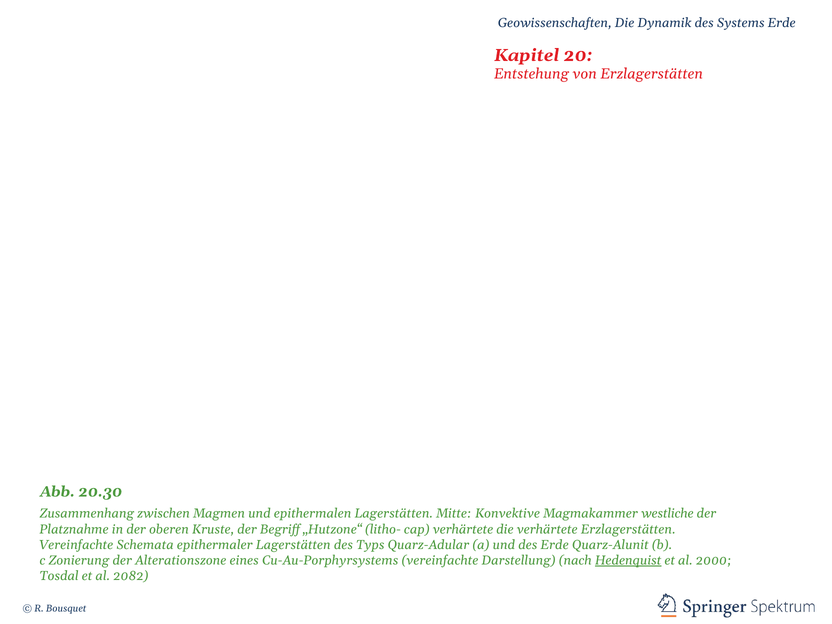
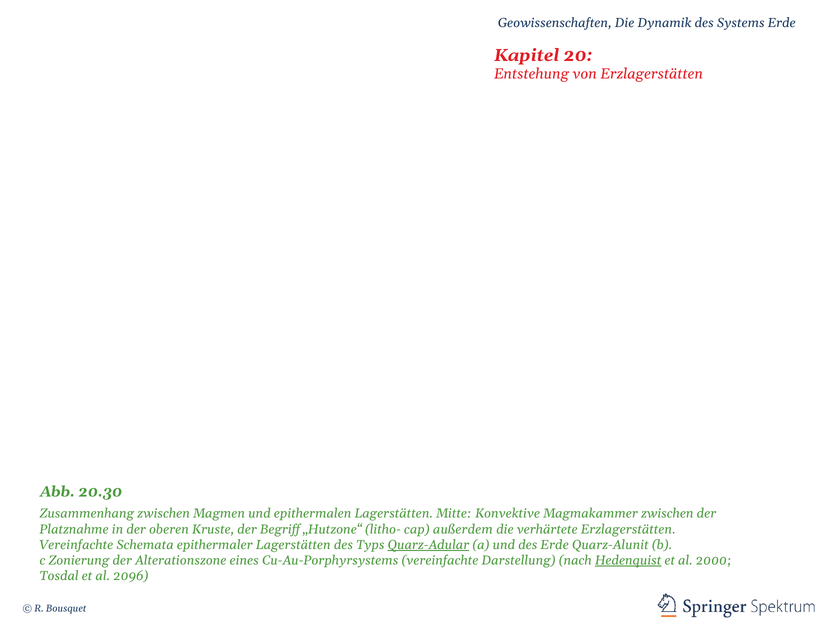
Magmakammer westliche: westliche -> zwischen (667, 514)
cap verhärtete: verhärtete -> außerdem (463, 529)
Quarz-Adular underline: none -> present (428, 545)
2082: 2082 -> 2096 (131, 576)
